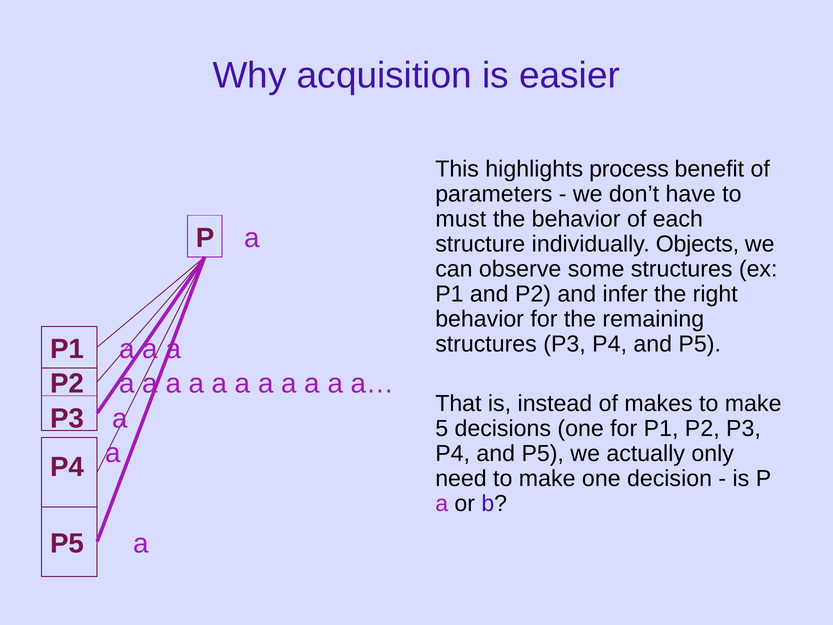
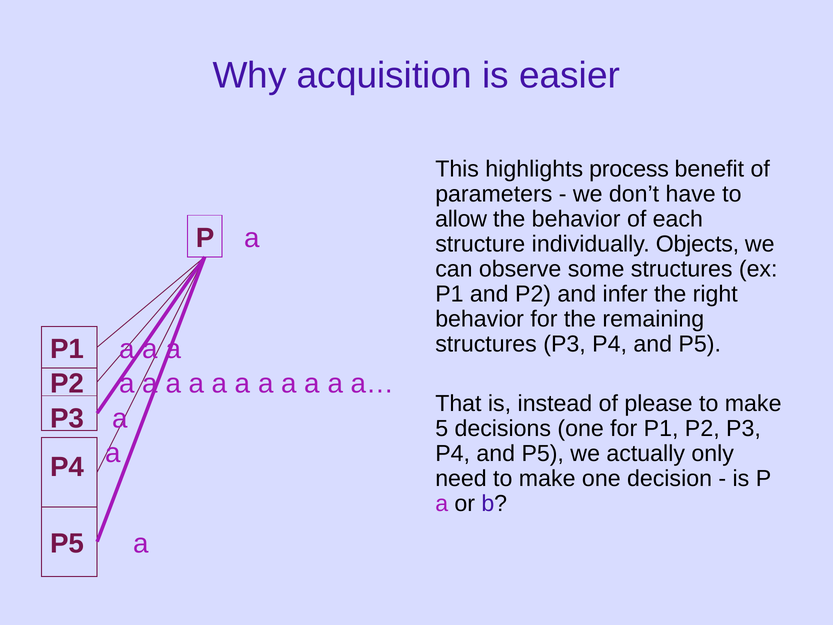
must: must -> allow (461, 219)
makes: makes -> please (658, 403)
